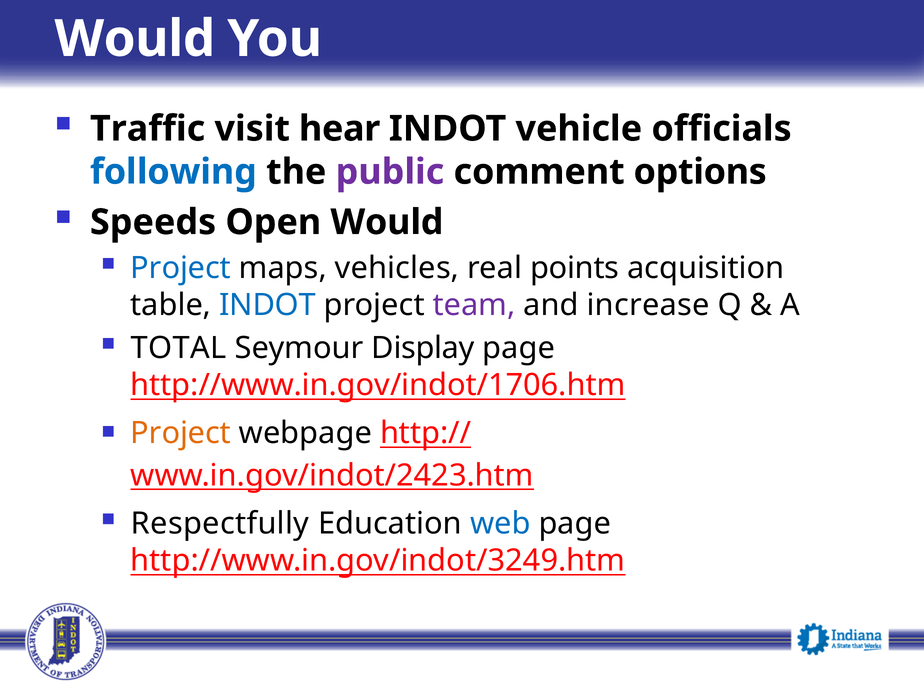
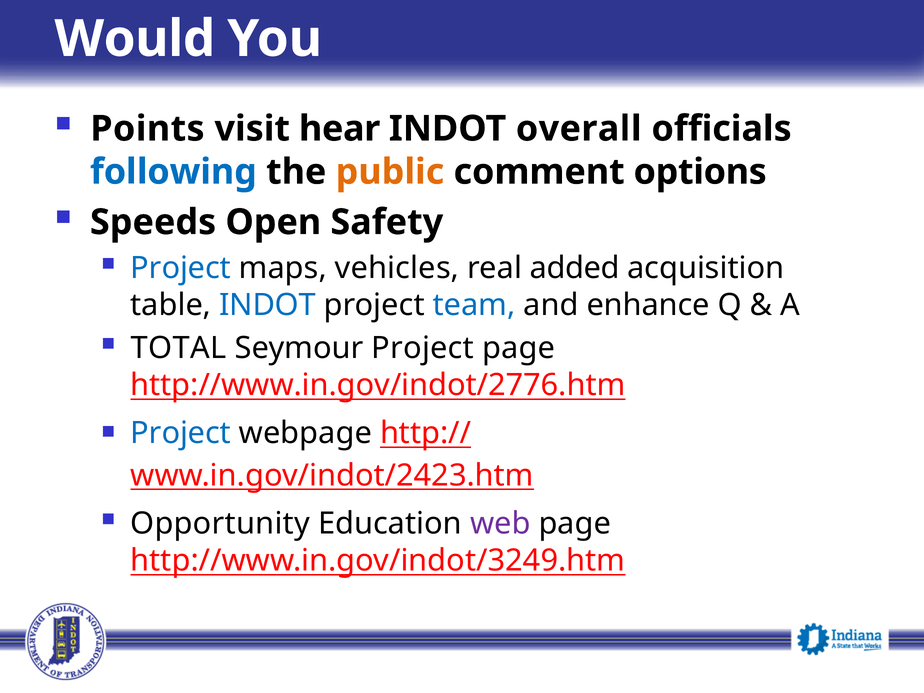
Traffic: Traffic -> Points (147, 129)
vehicle: vehicle -> overall (579, 129)
public colour: purple -> orange (390, 172)
Open Would: Would -> Safety (387, 222)
points: points -> added (575, 268)
team colour: purple -> blue (474, 305)
increase: increase -> enhance (648, 305)
Seymour Display: Display -> Project (423, 348)
http://www.in.gov/indot/1706.htm: http://www.in.gov/indot/1706.htm -> http://www.in.gov/indot/2776.htm (378, 385)
Project colour: orange -> blue (181, 433)
Respectfully: Respectfully -> Opportunity (220, 524)
web colour: blue -> purple (500, 524)
